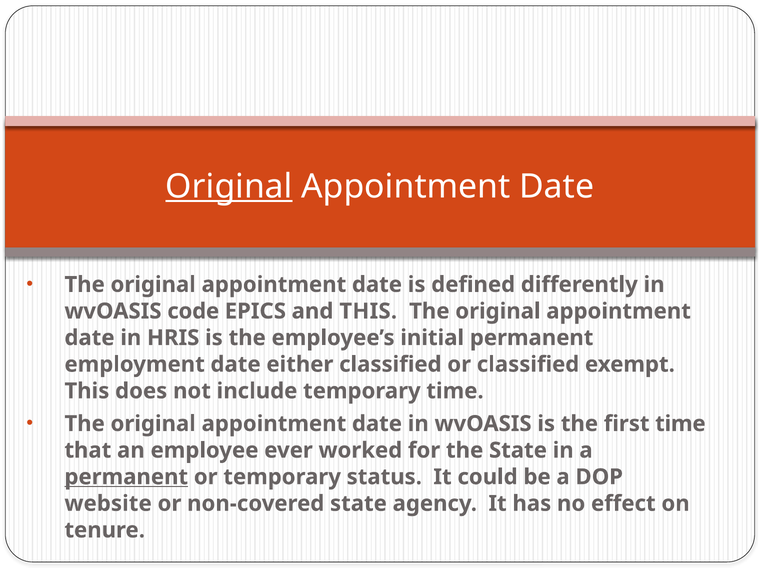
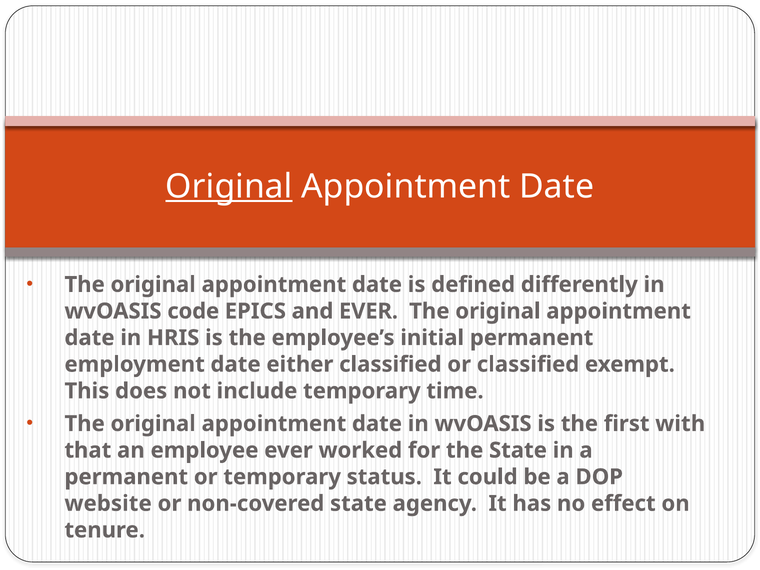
and THIS: THIS -> EVER (368, 311)
first time: time -> with (680, 424)
permanent underline: present -> none (126, 477)
